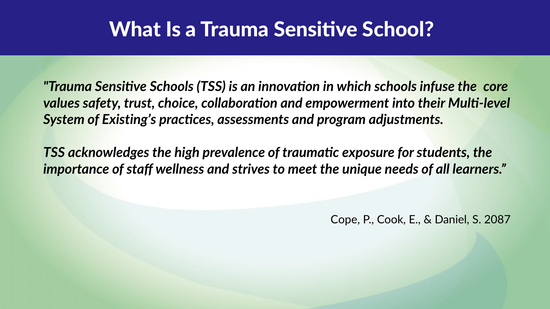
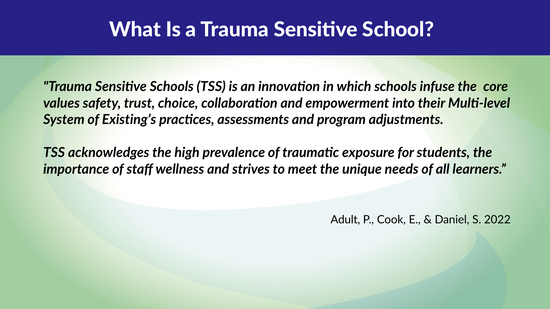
Cope: Cope -> Adult (345, 220)
2087: 2087 -> 2022 (497, 220)
